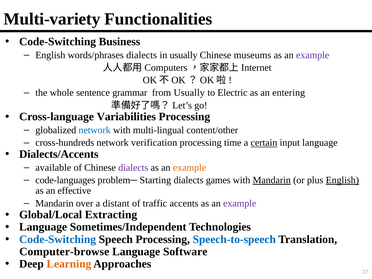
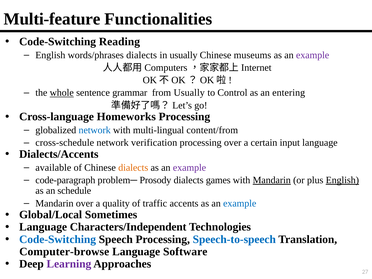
Multi-variety: Multi-variety -> Multi-feature (52, 19)
Business: Business -> Reading (119, 42)
whole underline: none -> present (62, 93)
Electric: Electric -> Control (232, 93)
Variabilities: Variabilities -> Homeworks (126, 117)
content/other: content/other -> content/from (212, 130)
cross-hundreds: cross-hundreds -> cross-schedule (65, 143)
processing time: time -> over (233, 143)
certain underline: present -> none (264, 143)
dialects colour: purple -> orange (133, 168)
example colour: orange -> purple (190, 168)
code-languages: code-languages -> code-paragraph (65, 180)
Starting: Starting -> Prosody (155, 180)
effective: effective -> schedule (74, 191)
distant: distant -> quality (116, 203)
example colour: purple -> blue (240, 203)
Extracting: Extracting -> Sometimes (111, 215)
Sometimes/Independent: Sometimes/Independent -> Characters/Independent (128, 227)
Learning colour: orange -> purple (69, 264)
